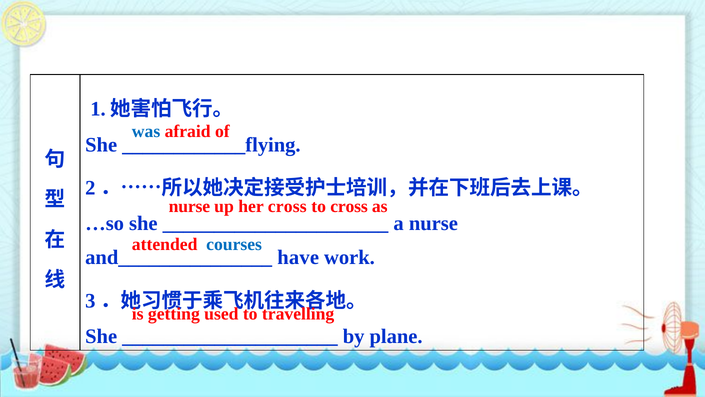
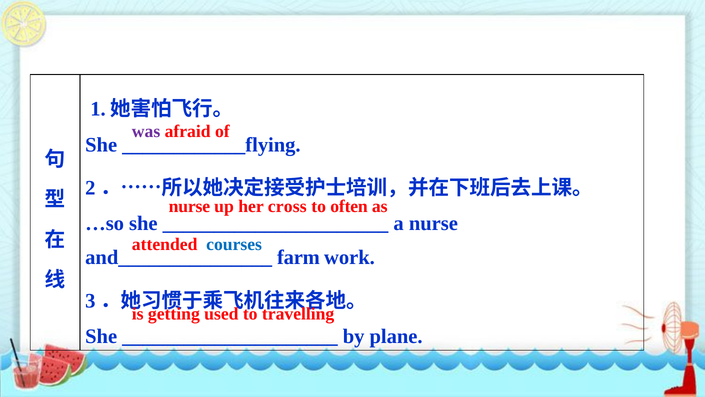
was colour: blue -> purple (146, 131)
to cross: cross -> often (349, 206)
have: have -> farm (298, 257)
